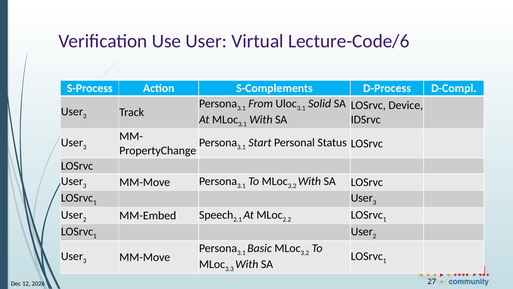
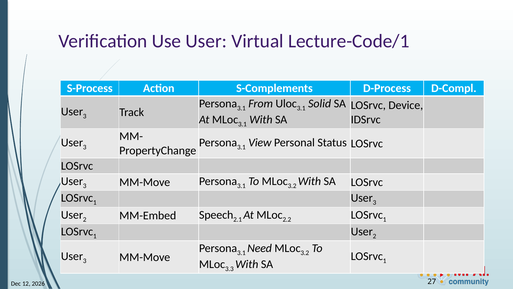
Lecture-Code/6: Lecture-Code/6 -> Lecture-Code/1 (349, 41)
Start: Start -> View (260, 142)
Basic: Basic -> Need (260, 248)
